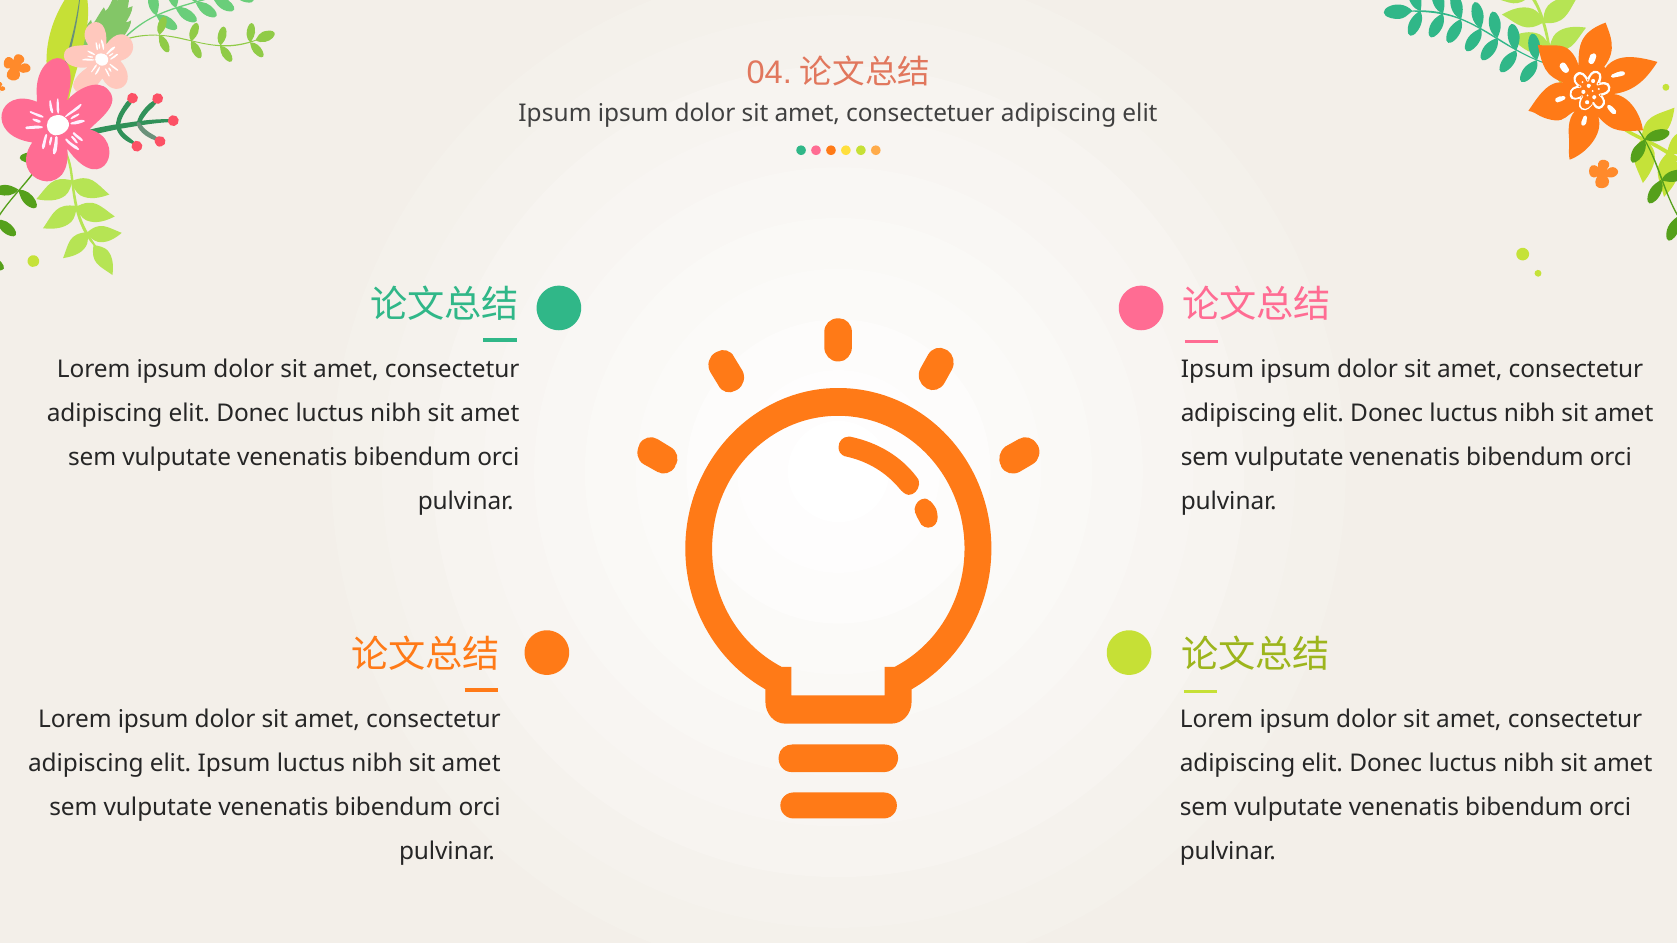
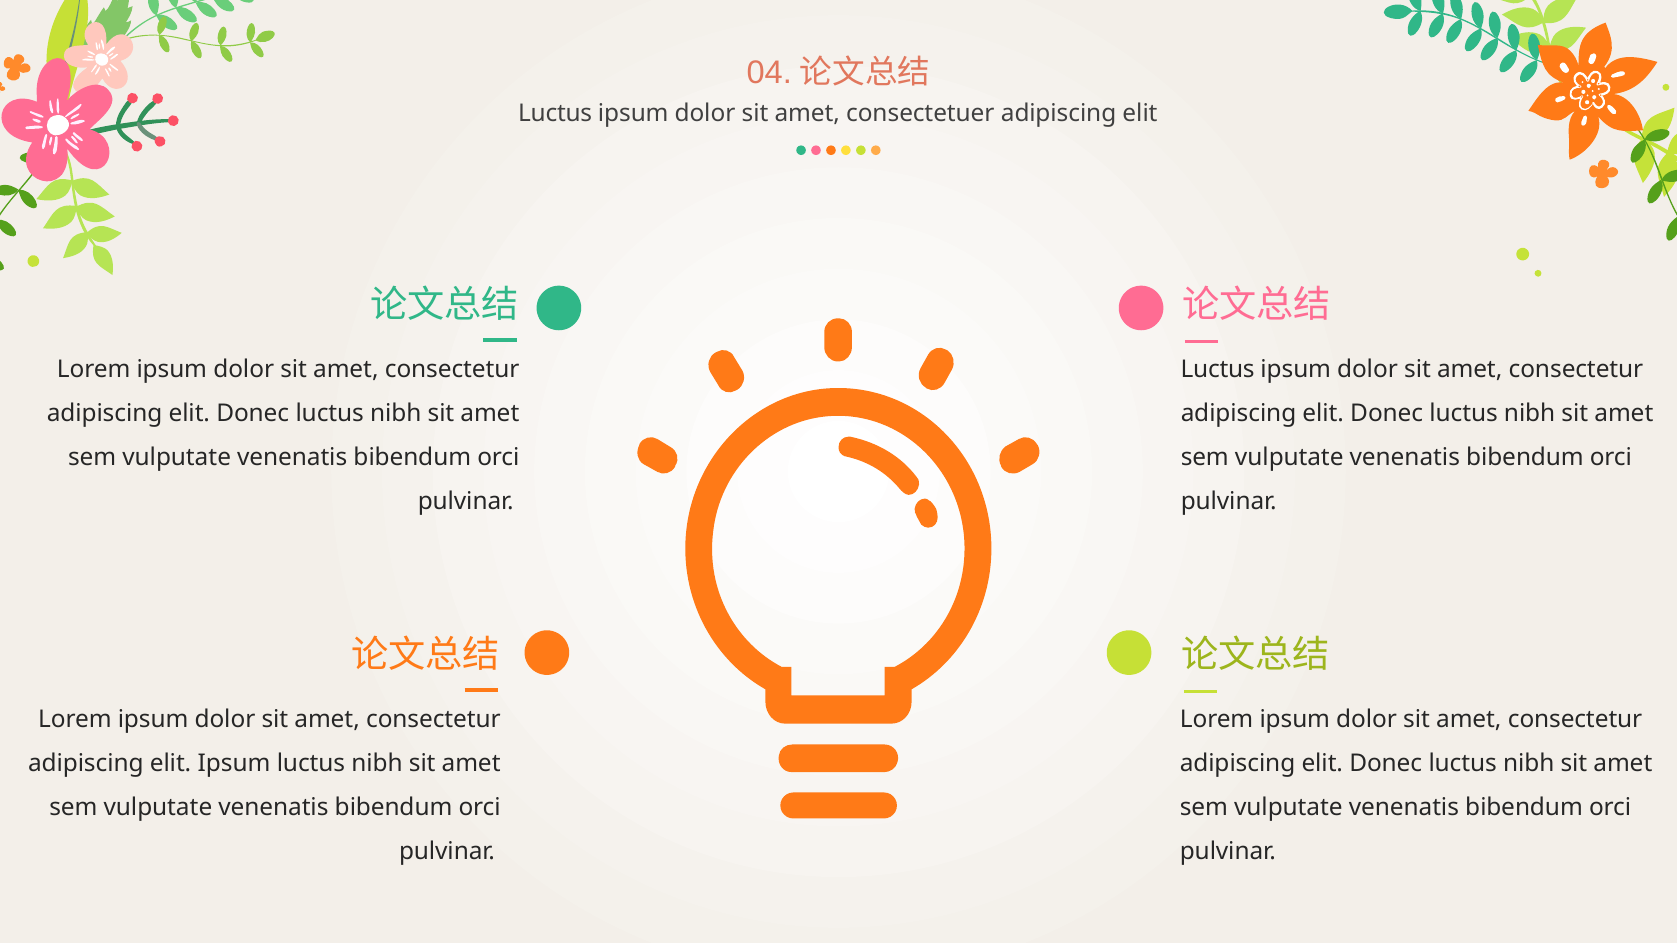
Ipsum: Ipsum -> Luctus (555, 114)
Ipsum: Ipsum -> Luctus (1218, 370)
